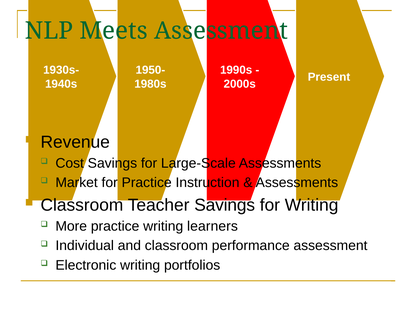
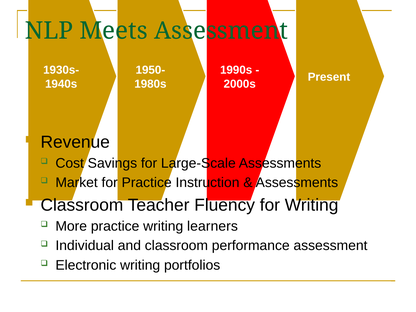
Teacher Savings: Savings -> Fluency (225, 205)
